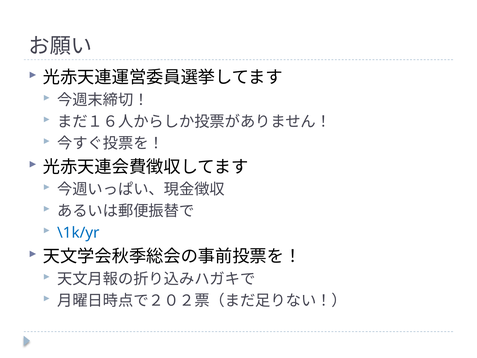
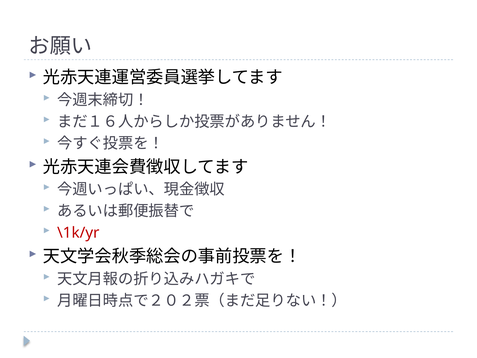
\1k/yr colour: blue -> red (78, 233)
